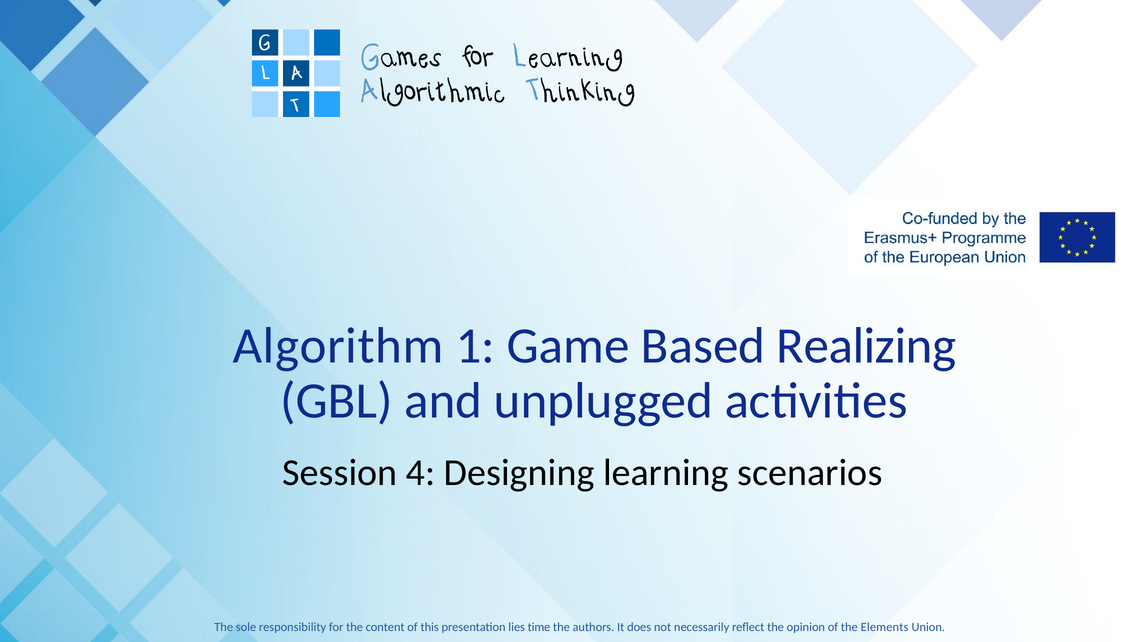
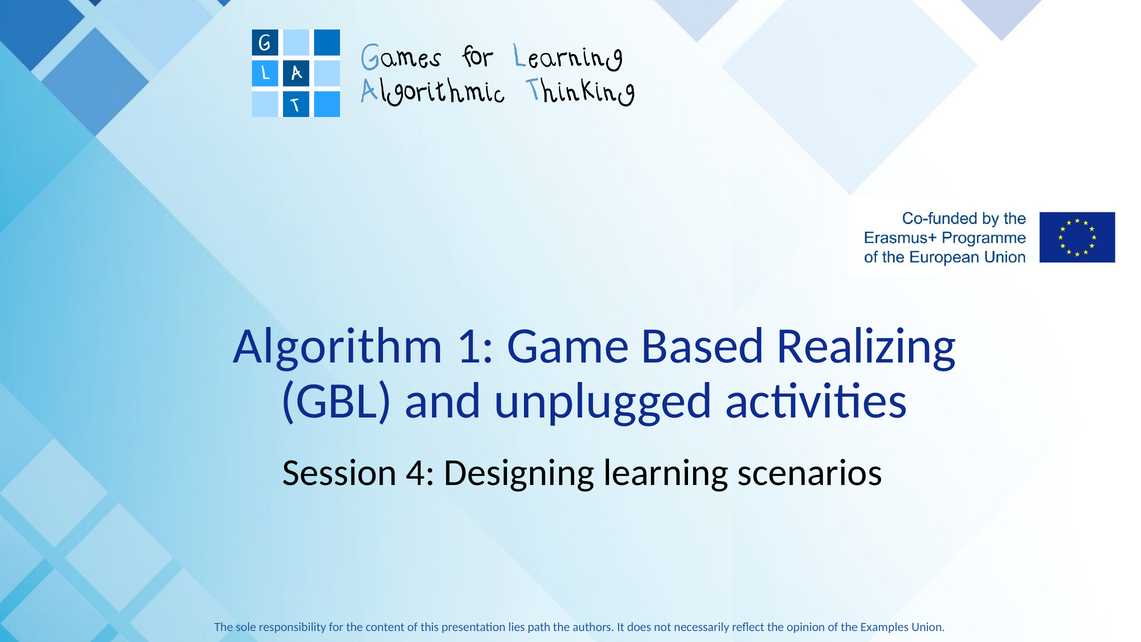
time: time -> path (539, 627)
Elements: Elements -> Examples (885, 627)
